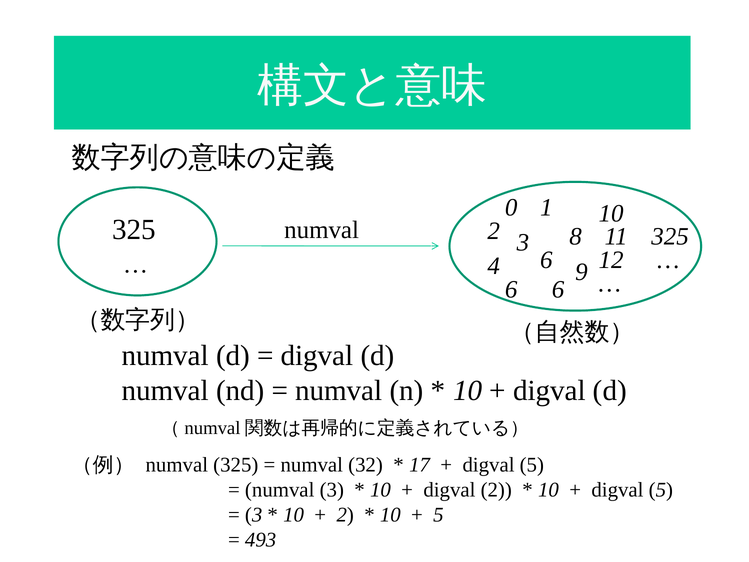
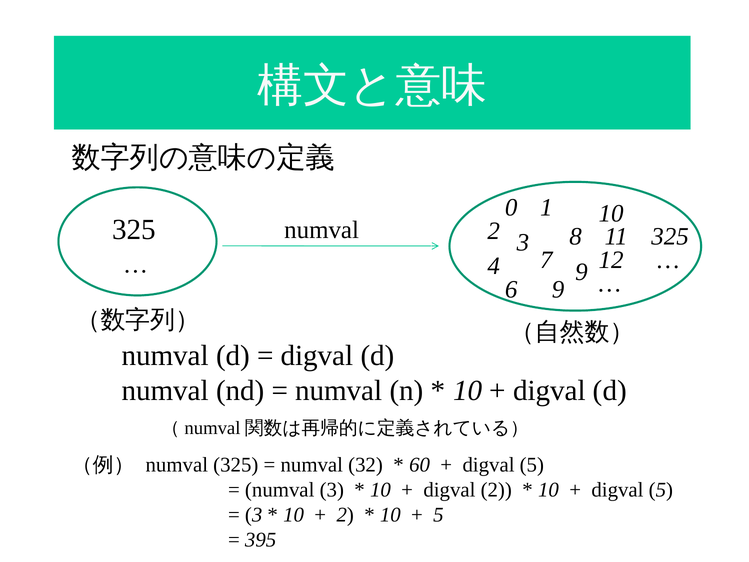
4 6: 6 -> 7 (546, 260)
6: 6 -> 9 (558, 289)
17: 17 -> 60 (420, 465)
493: 493 -> 395 (261, 540)
